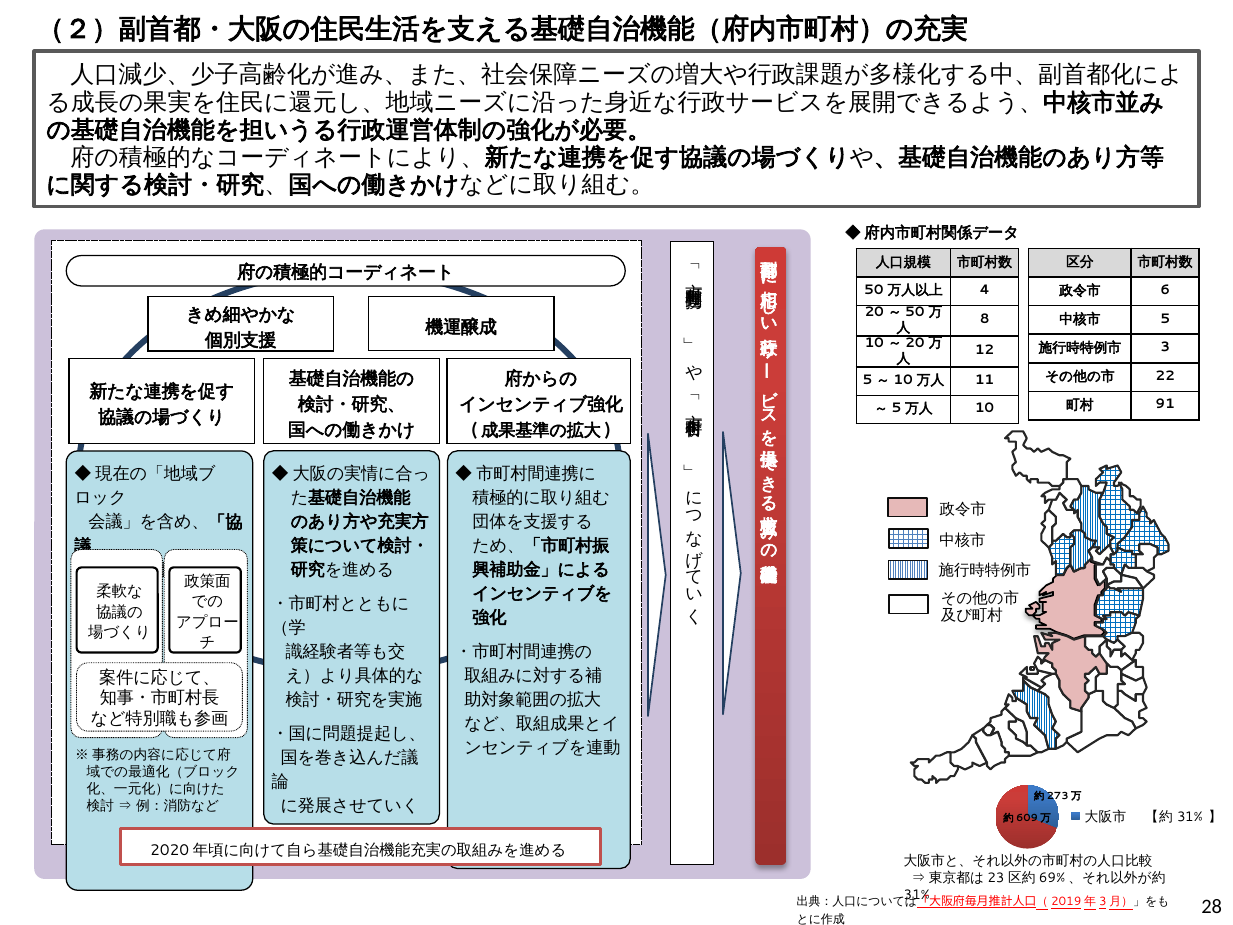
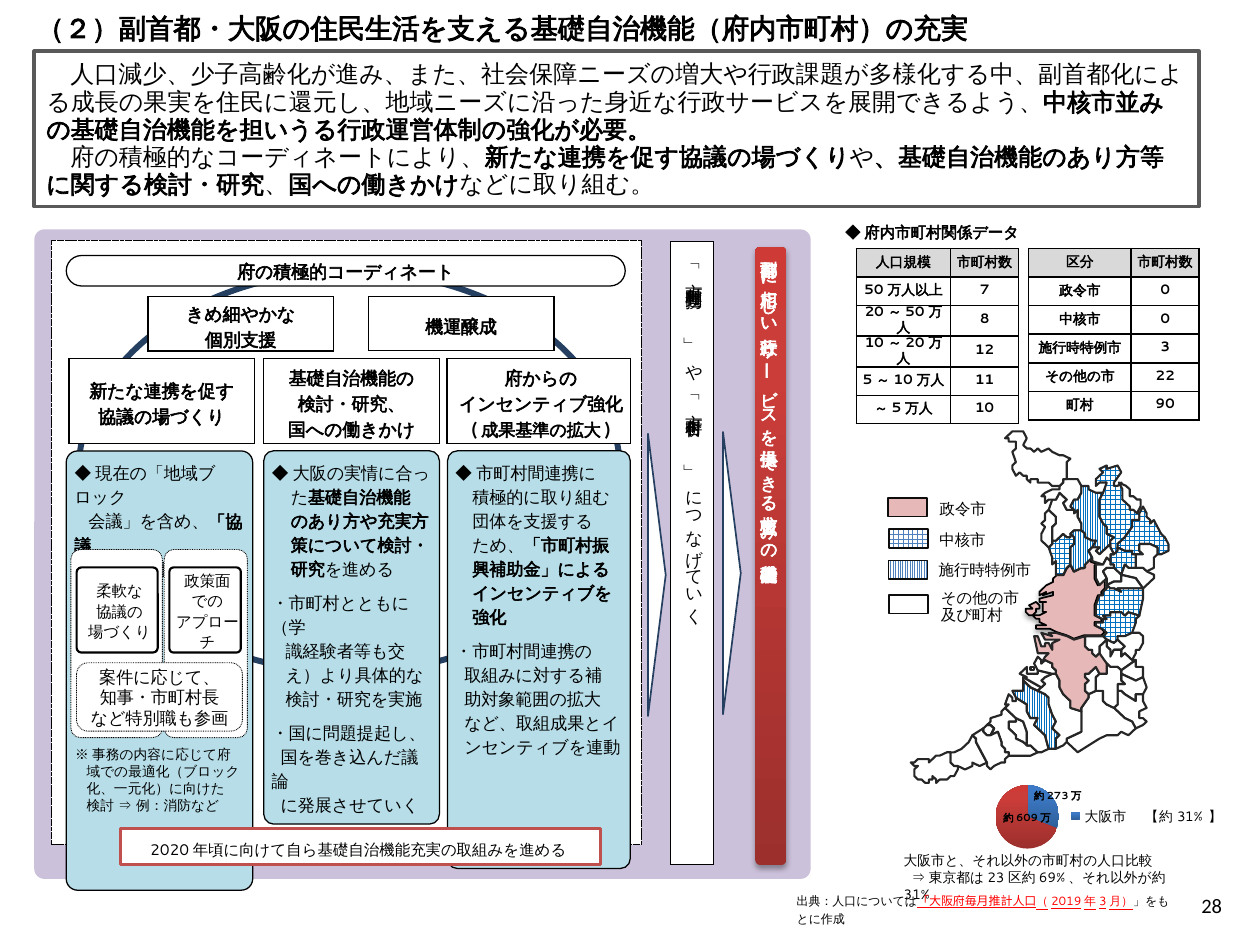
4: 4 -> 7 (985, 290)
6: 6 -> 0 (1165, 290)
5: 5 -> 0 (1165, 318)
91: 91 -> 90 (1165, 404)
